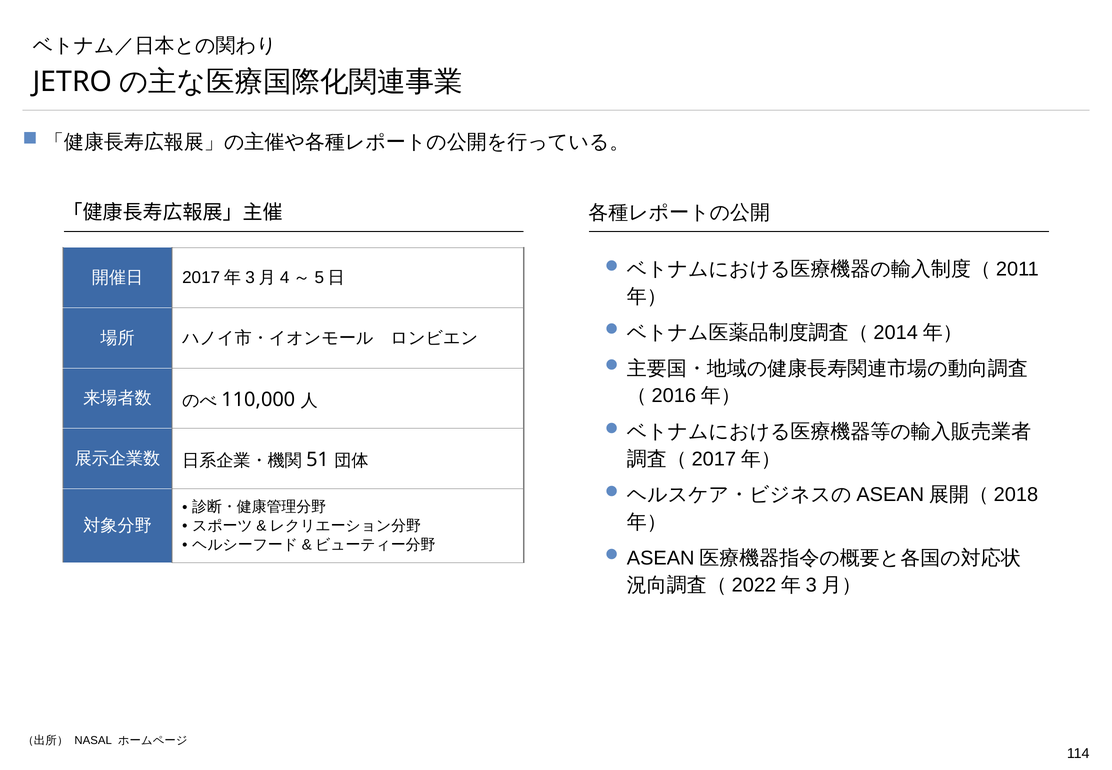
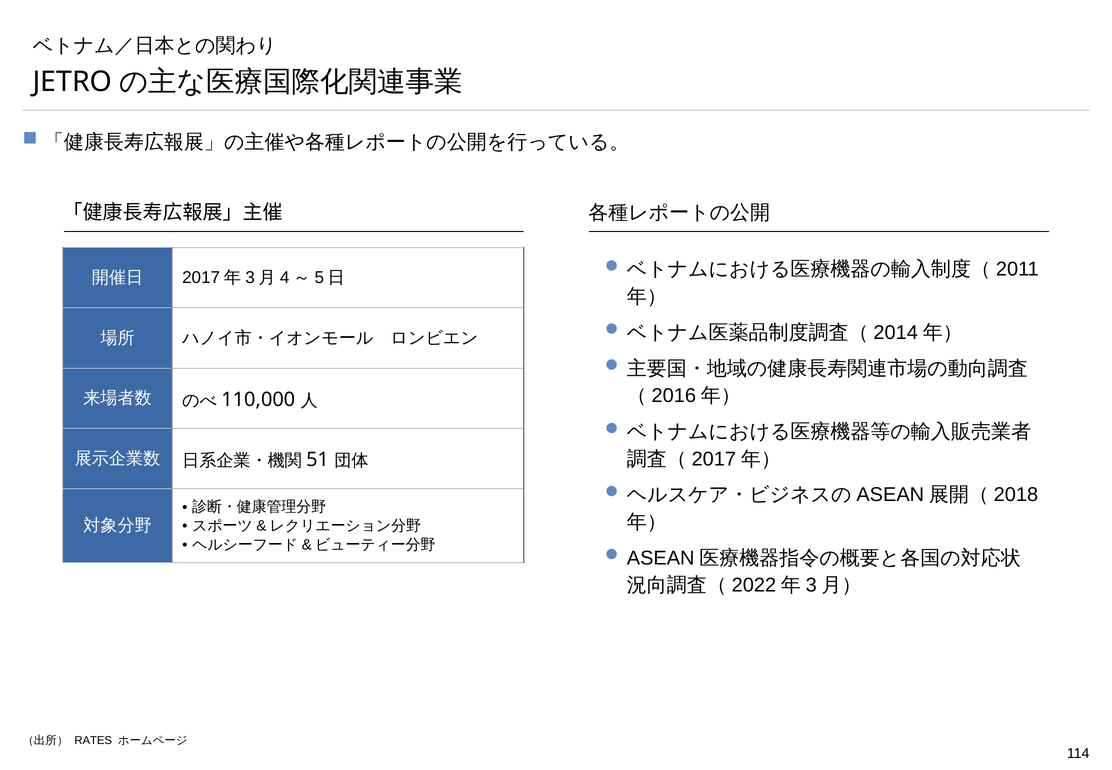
NASAL: NASAL -> RATES (93, 740)
